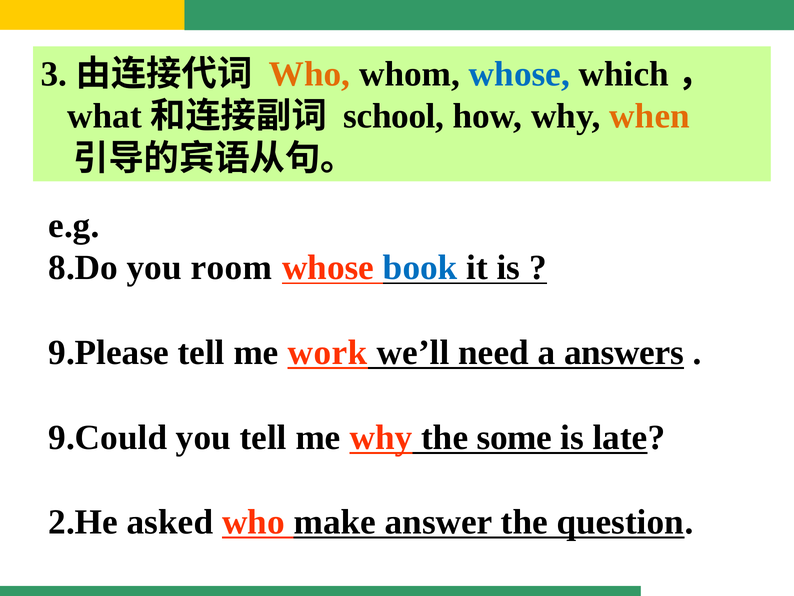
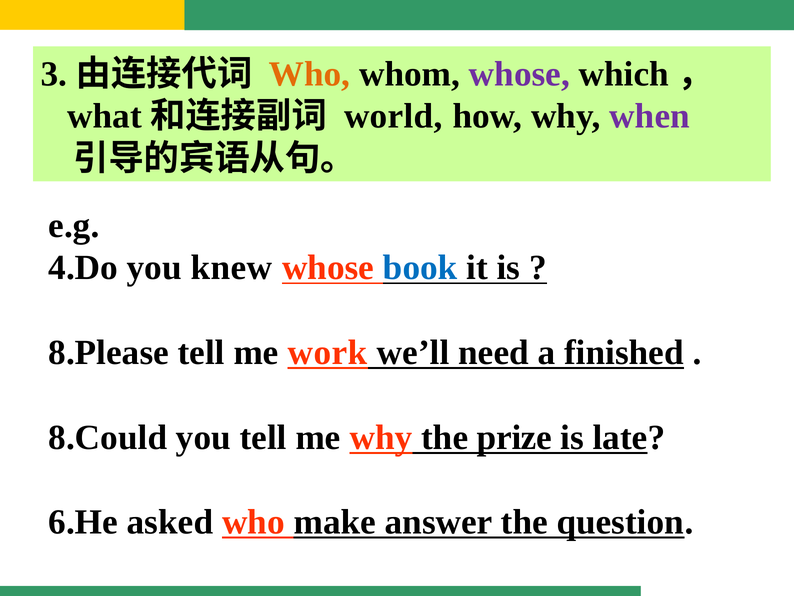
whose colour: blue -> purple (519, 74)
school: school -> world (393, 116)
when colour: orange -> purple (650, 116)
8.Do: 8.Do -> 4.Do (83, 268)
room: room -> knew (232, 268)
9.Please: 9.Please -> 8.Please (109, 352)
answers: answers -> finished (624, 352)
9.Could: 9.Could -> 8.Could (108, 437)
some: some -> prize (514, 437)
2.He: 2.He -> 6.He (83, 522)
